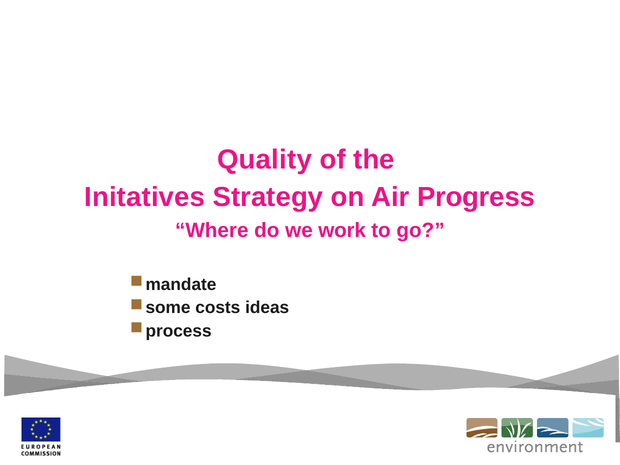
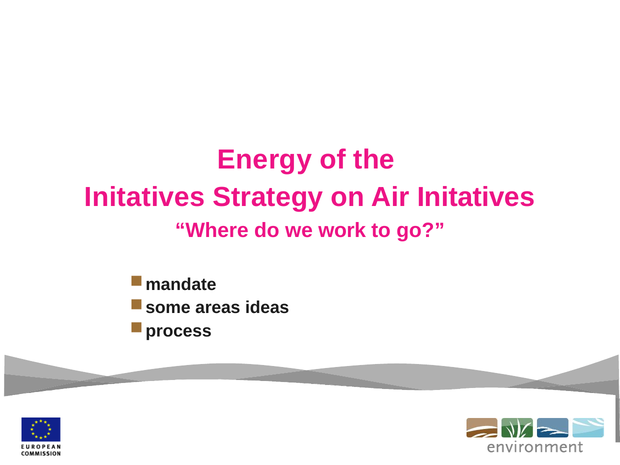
Quality: Quality -> Energy (265, 160)
Air Progress: Progress -> Initatives (476, 197)
costs: costs -> areas (218, 308)
